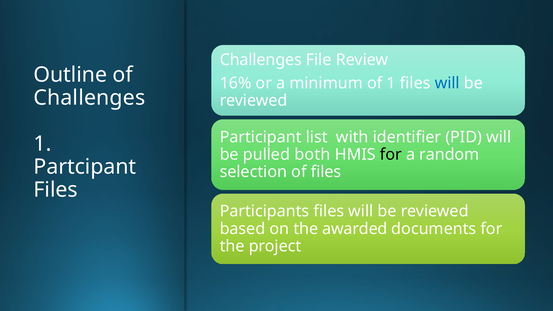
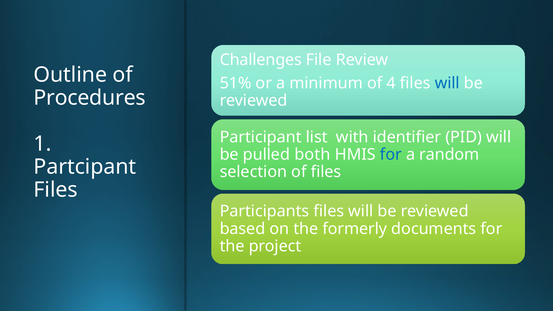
16%: 16% -> 51% (236, 83)
of 1: 1 -> 4 (391, 83)
Challenges: Challenges -> Procedures (90, 98)
for colour: black -> blue (391, 155)
awarded: awarded -> formerly (355, 229)
